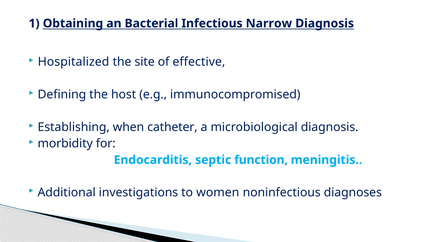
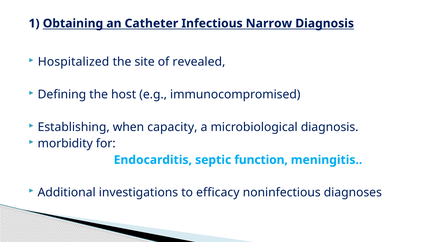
Bacterial: Bacterial -> Catheter (151, 23)
effective: effective -> revealed (199, 62)
catheter: catheter -> capacity (172, 127)
women: women -> efficacy (218, 193)
